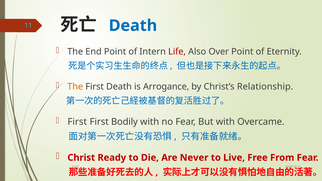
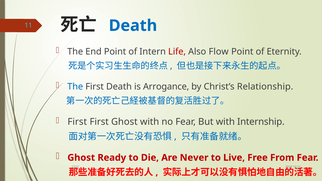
Over: Over -> Flow (219, 52)
The colour: orange -> blue (75, 87)
First Bodily: Bodily -> Ghost (124, 122)
Overcame: Overcame -> Internship (261, 122)
Christ: Christ -> Ghost (81, 158)
